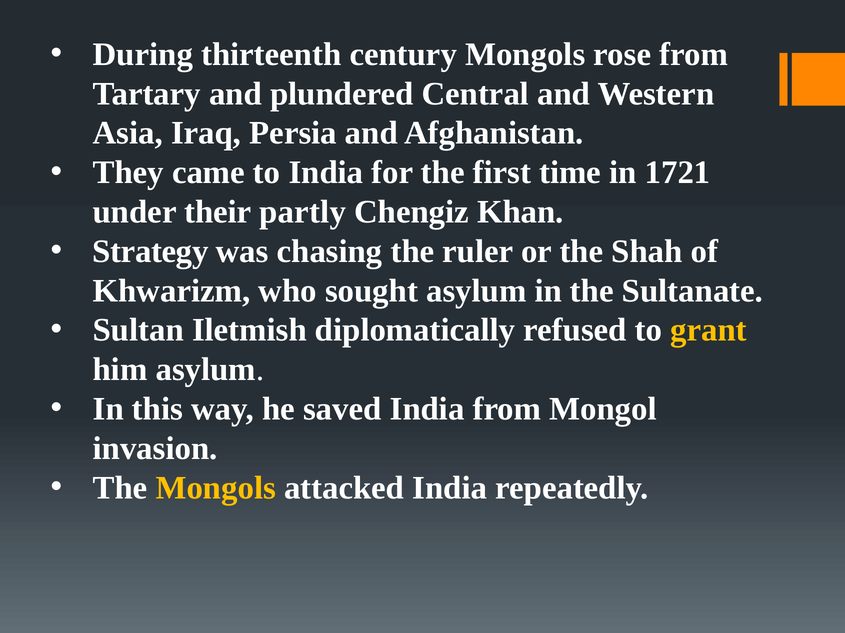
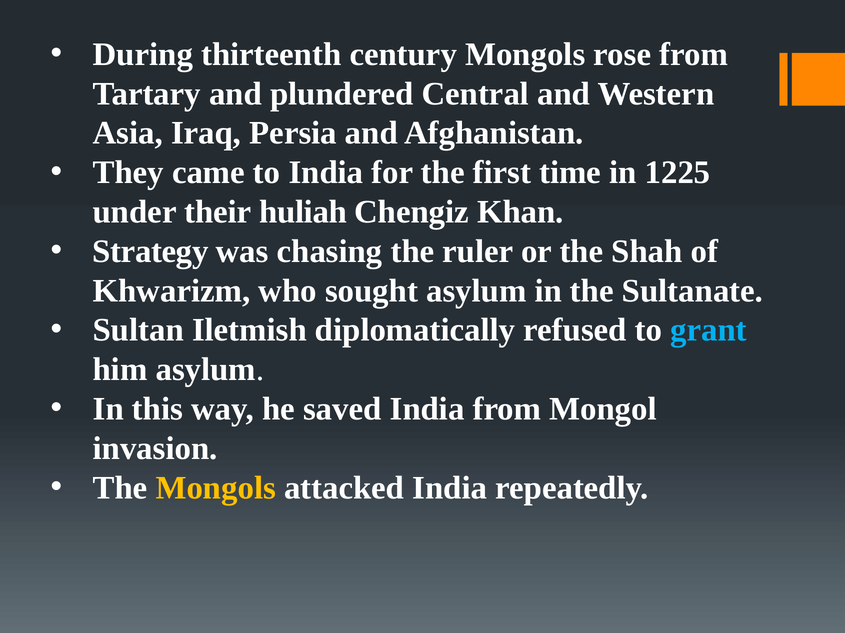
1721: 1721 -> 1225 (678, 173)
partly: partly -> huliah (303, 212)
grant colour: yellow -> light blue (709, 331)
